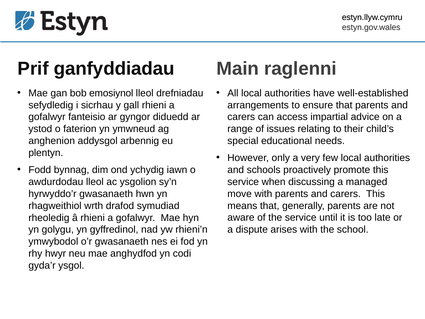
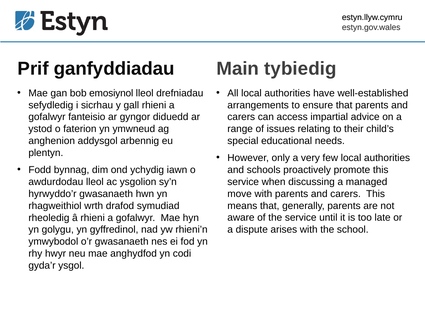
raglenni: raglenni -> tybiedig (300, 69)
